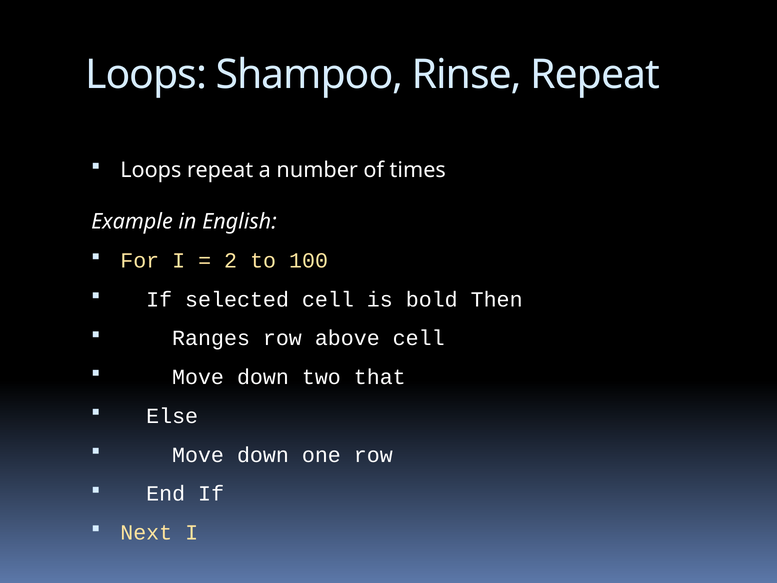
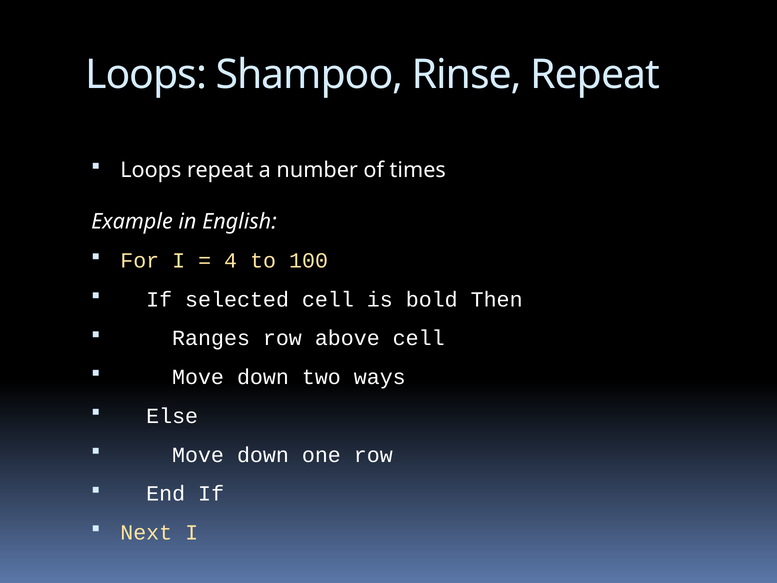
2: 2 -> 4 (231, 261)
that: that -> ways (380, 377)
